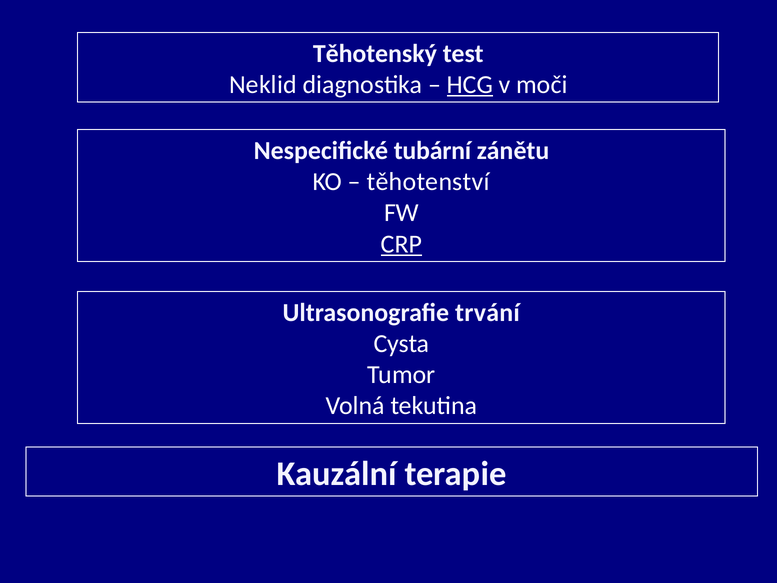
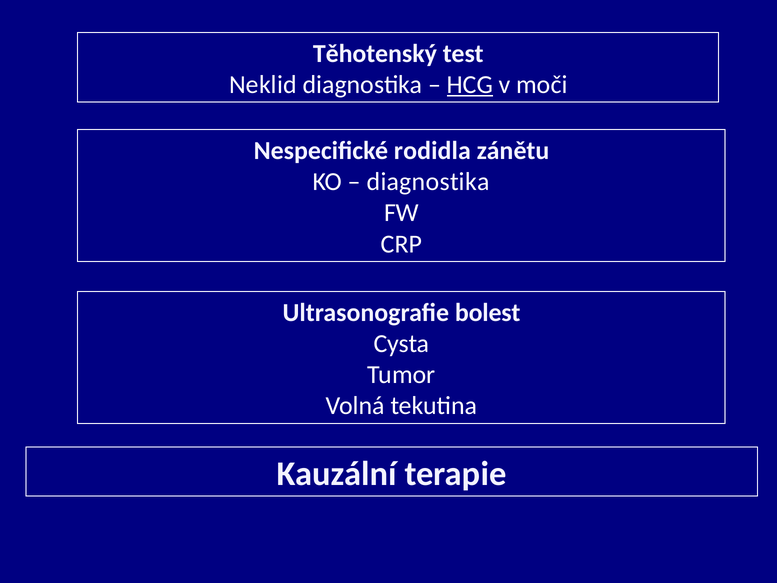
tubární: tubární -> rodidla (432, 151)
těhotenství: těhotenství -> diagnostika (428, 182)
CRP underline: present -> none (401, 244)
trvání: trvání -> bolest (488, 313)
